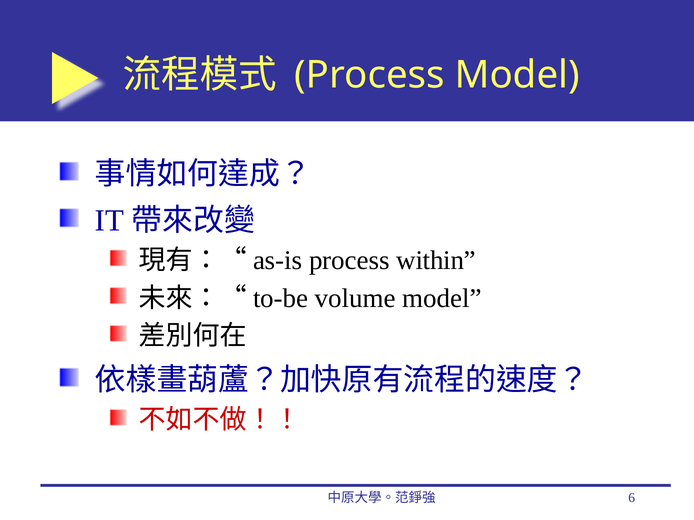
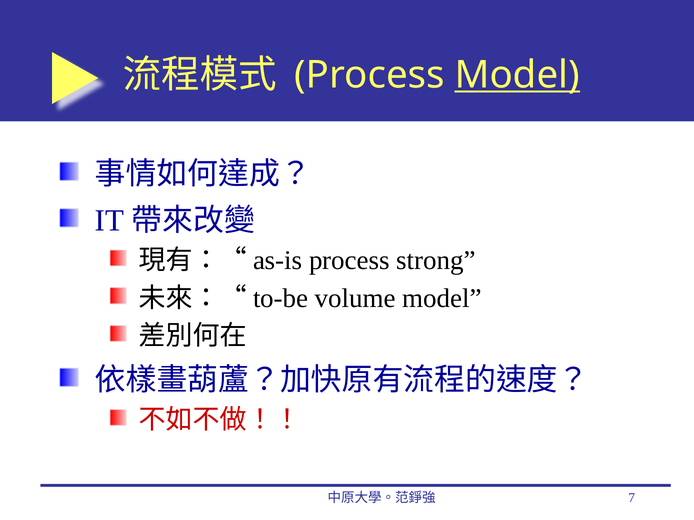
Model underline: none -> present (517, 75)
within: within -> strong (436, 261)
6: 6 -> 7 (632, 498)
